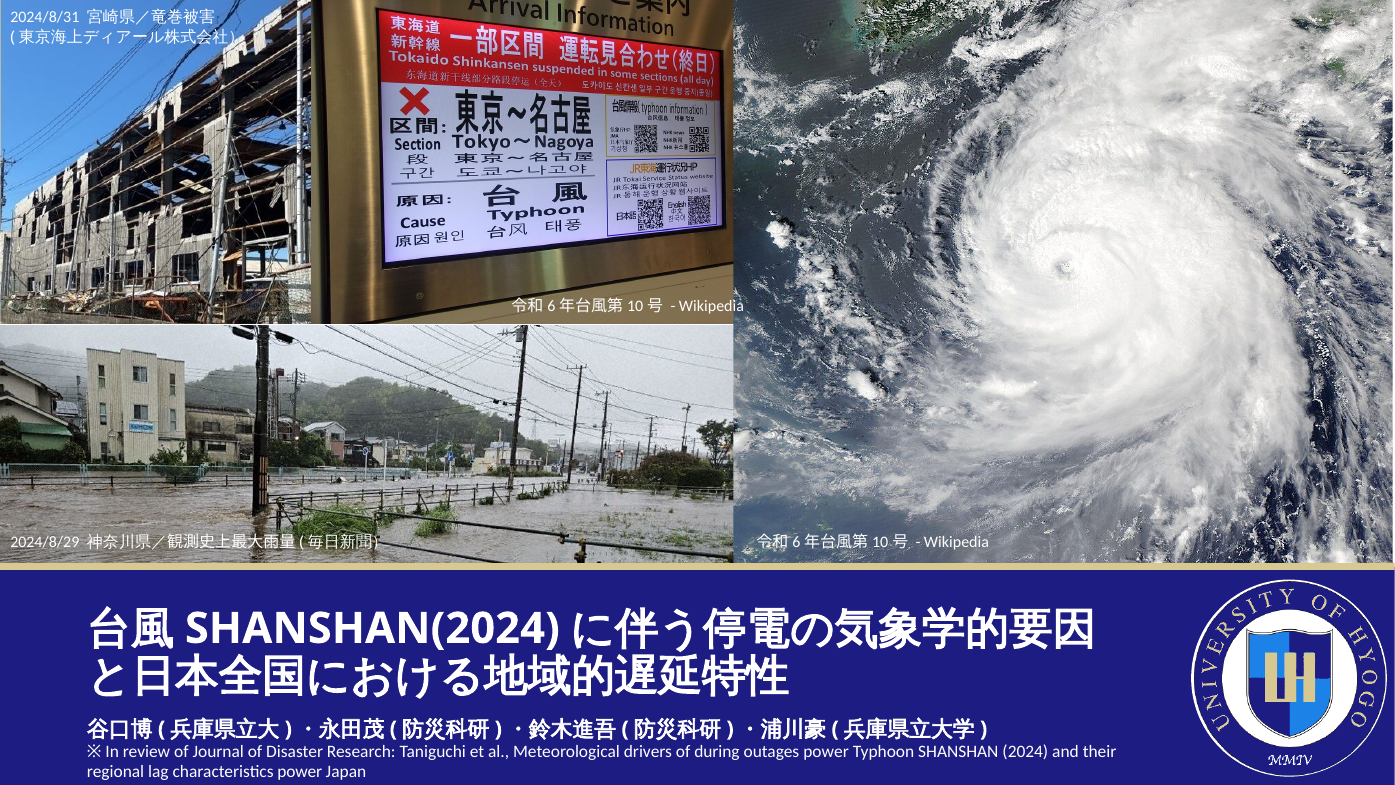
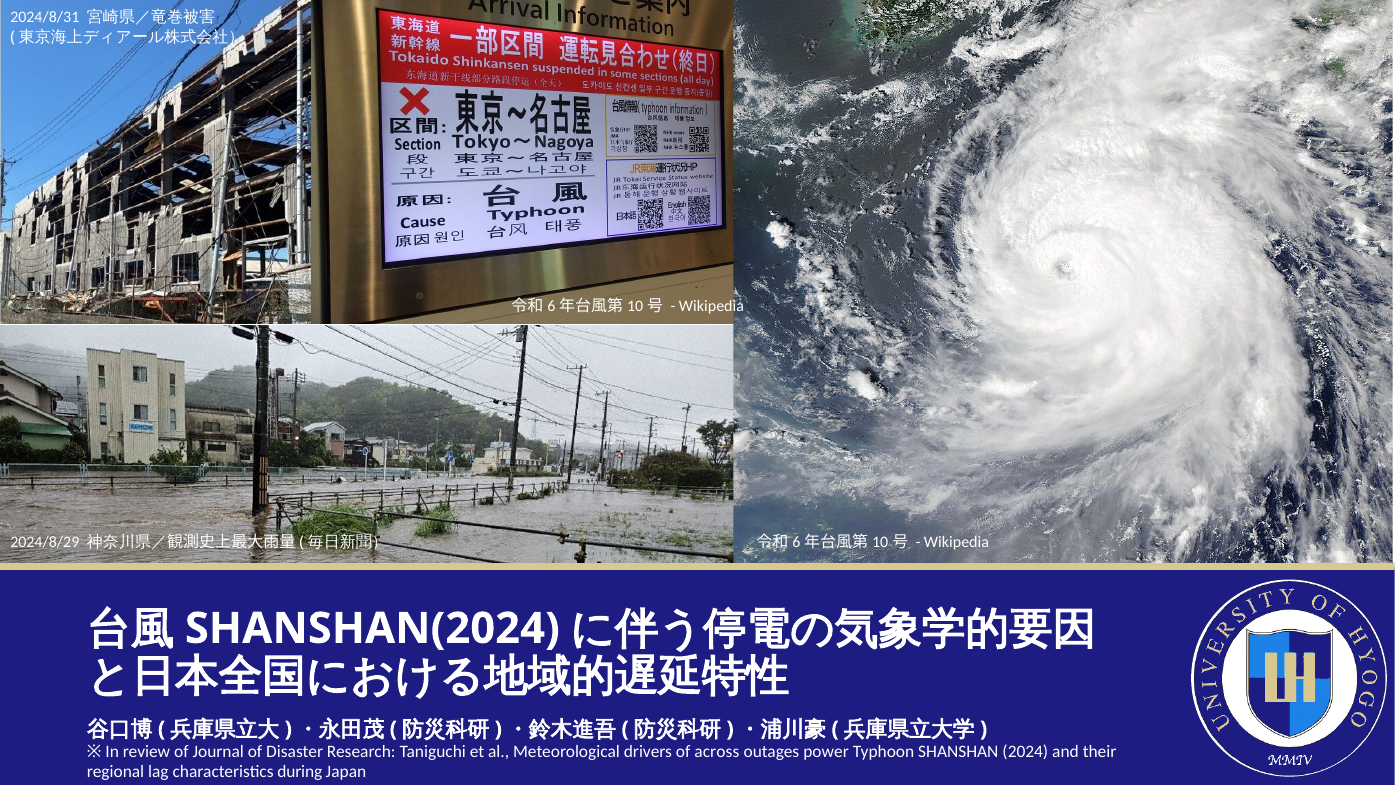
during: during -> across (717, 751)
characteristics power: power -> during (300, 772)
